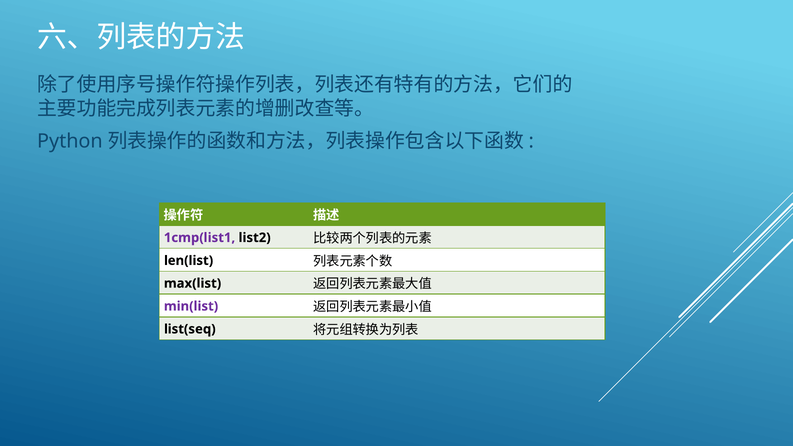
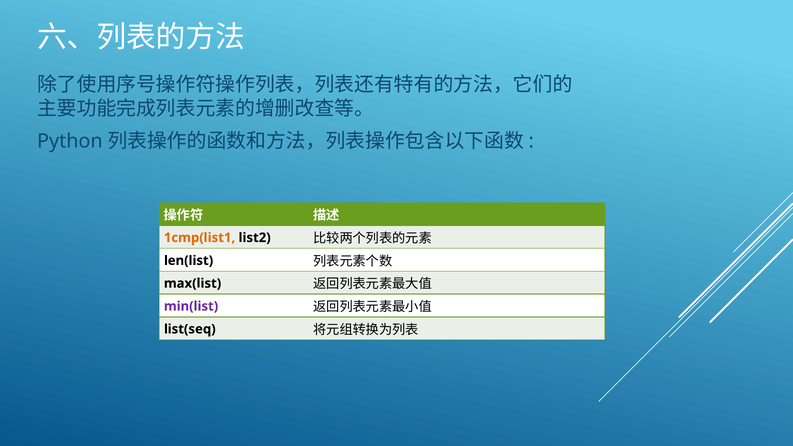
1cmp(list1 colour: purple -> orange (200, 238)
